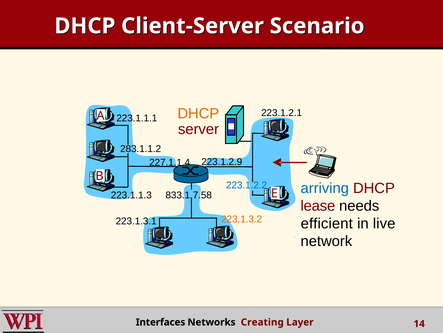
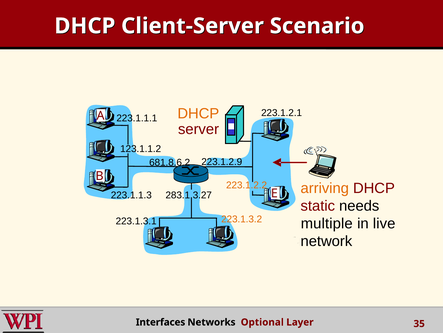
283.1.1.2: 283.1.1.2 -> 123.1.1.2 (141, 149)
227.1.1.4: 227.1.1.4 -> 681.8.6.2 (170, 162)
223.1.2.2 colour: blue -> orange (247, 185)
arriving colour: blue -> orange (325, 188)
833.1.7.58: 833.1.7.58 -> 283.1.3.27 (189, 195)
lease: lease -> static (318, 205)
efficient: efficient -> multiple (327, 223)
Creating: Creating -> Optional (262, 322)
14: 14 -> 35 (419, 323)
